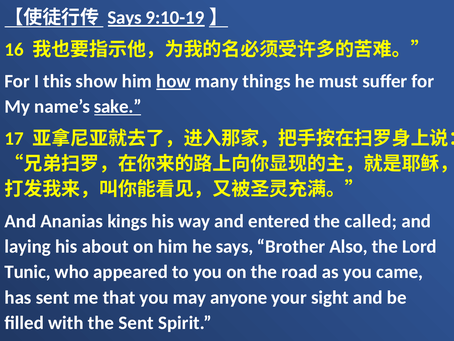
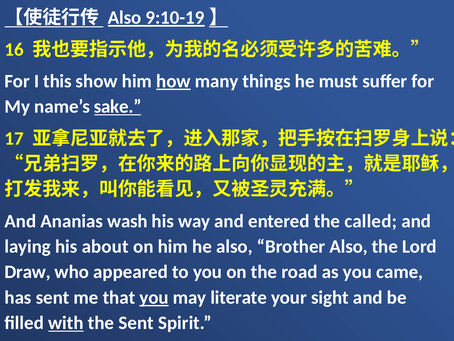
Says: Says -> Also (125, 18)
kings: kings -> wash (127, 221)
he says: says -> also (234, 246)
Tunic: Tunic -> Draw (28, 272)
you underline: none -> present (154, 297)
anyone: anyone -> literate (239, 297)
with underline: none -> present (66, 322)
